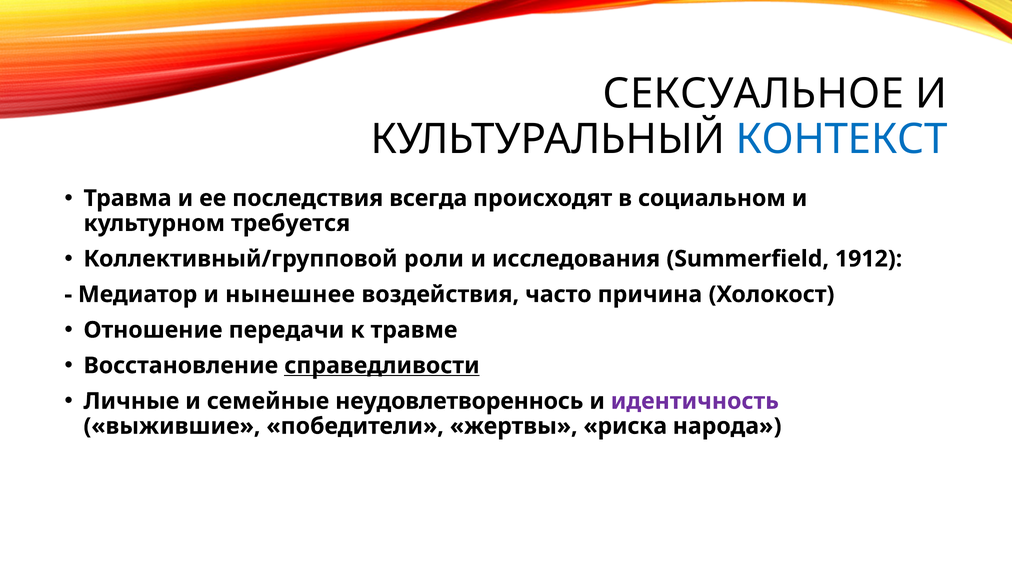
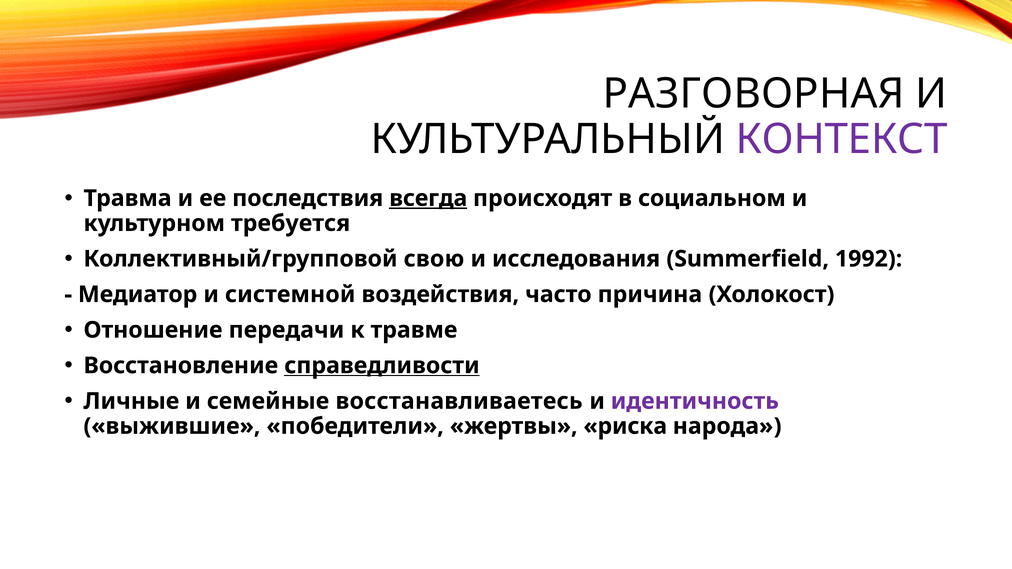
СЕКСУАЛЬНОЕ: СЕКСУАЛЬНОЕ -> РАЗГОВОРНАЯ (754, 94)
КОНТЕКСТ colour: blue -> purple (842, 140)
всегда underline: none -> present (428, 198)
роли: роли -> свою (434, 259)
1912: 1912 -> 1992 (869, 259)
нынешнее: нынешнее -> системной (290, 295)
неудовлетвореннось: неудовлетвореннось -> восстанавливаетесь (459, 401)
